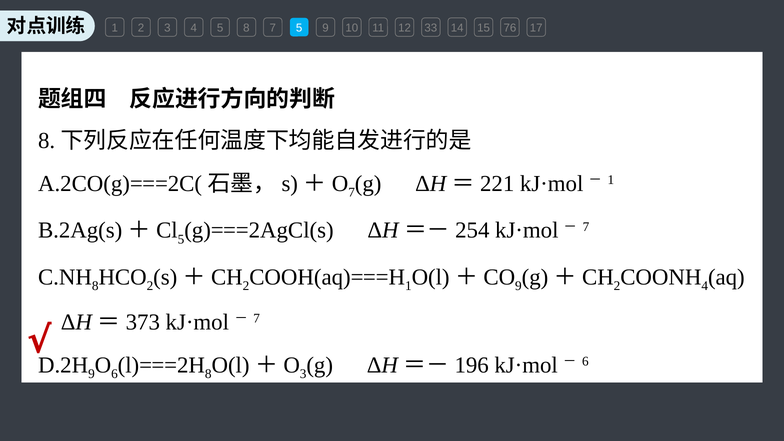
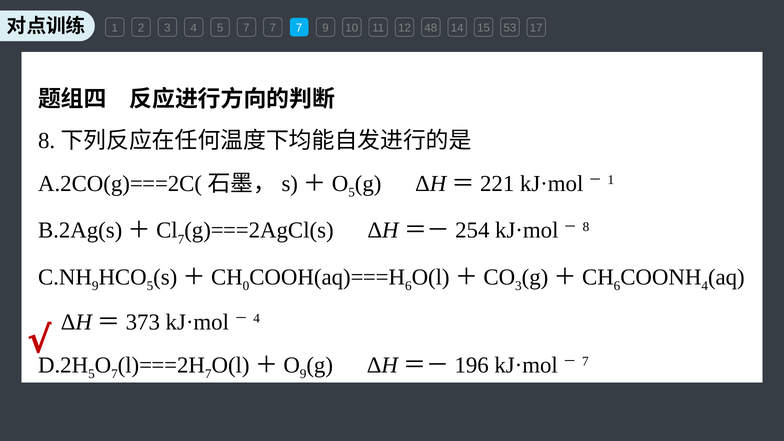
5 8: 8 -> 7 (246, 28)
5: 5 -> 7 (299, 28)
33: 33 -> 48 (431, 28)
76: 76 -> 53 (510, 28)
7: 7 -> 5 (352, 192)
5: 5 -> 7 (181, 239)
7: 7 -> 8 (586, 227)
8: 8 -> 9 (95, 286)
2: 2 -> 5 (150, 286)
2: 2 -> 0 (246, 286)
1: 1 -> 6 (408, 286)
9: 9 -> 3 (518, 286)
2: 2 -> 6 (617, 286)
7: 7 -> 4 (257, 319)
9: 9 -> 5 (91, 374)
6: 6 -> 7 (114, 374)
8: 8 -> 7 (208, 374)
3: 3 -> 9 (303, 374)
6: 6 -> 7 (585, 362)
